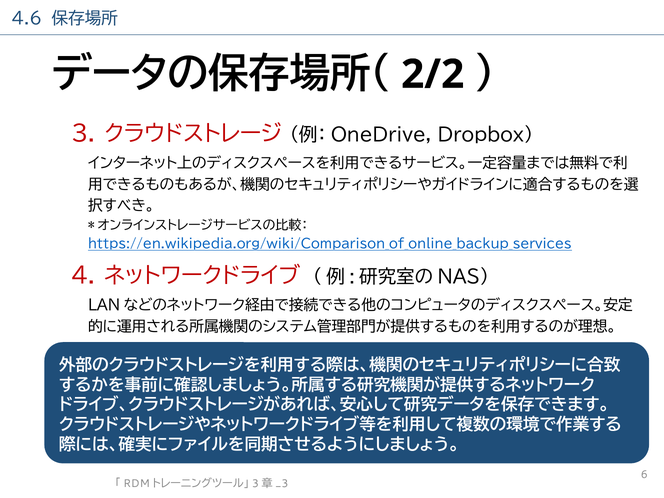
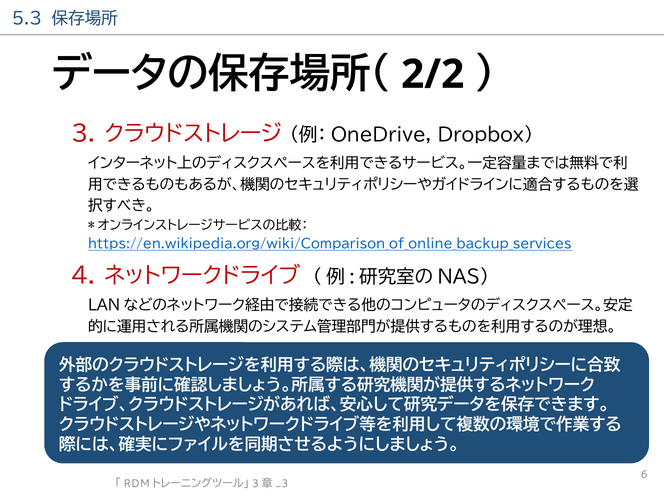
4.6: 4.6 -> 5.3 (27, 19)
